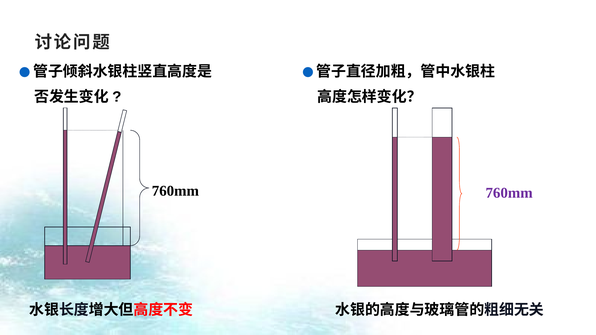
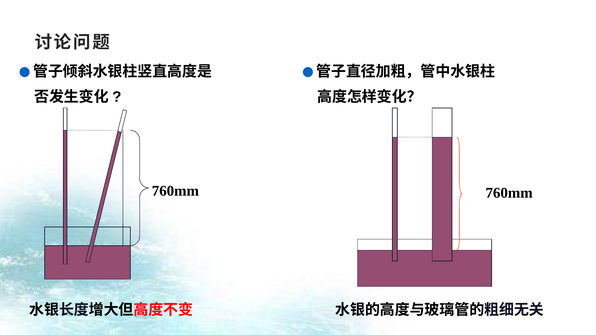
760mm colour: purple -> black (509, 193)
